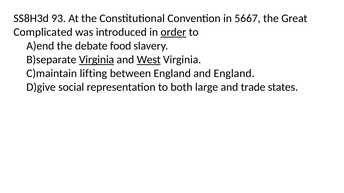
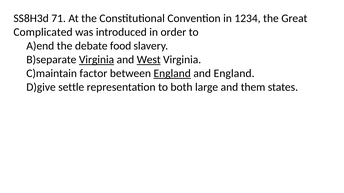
93: 93 -> 71 (59, 19)
5667: 5667 -> 1234 (248, 19)
order underline: present -> none (173, 32)
lifting: lifting -> factor (93, 74)
England underline: none -> present (172, 74)
social: social -> settle (71, 87)
trade: trade -> them (253, 87)
